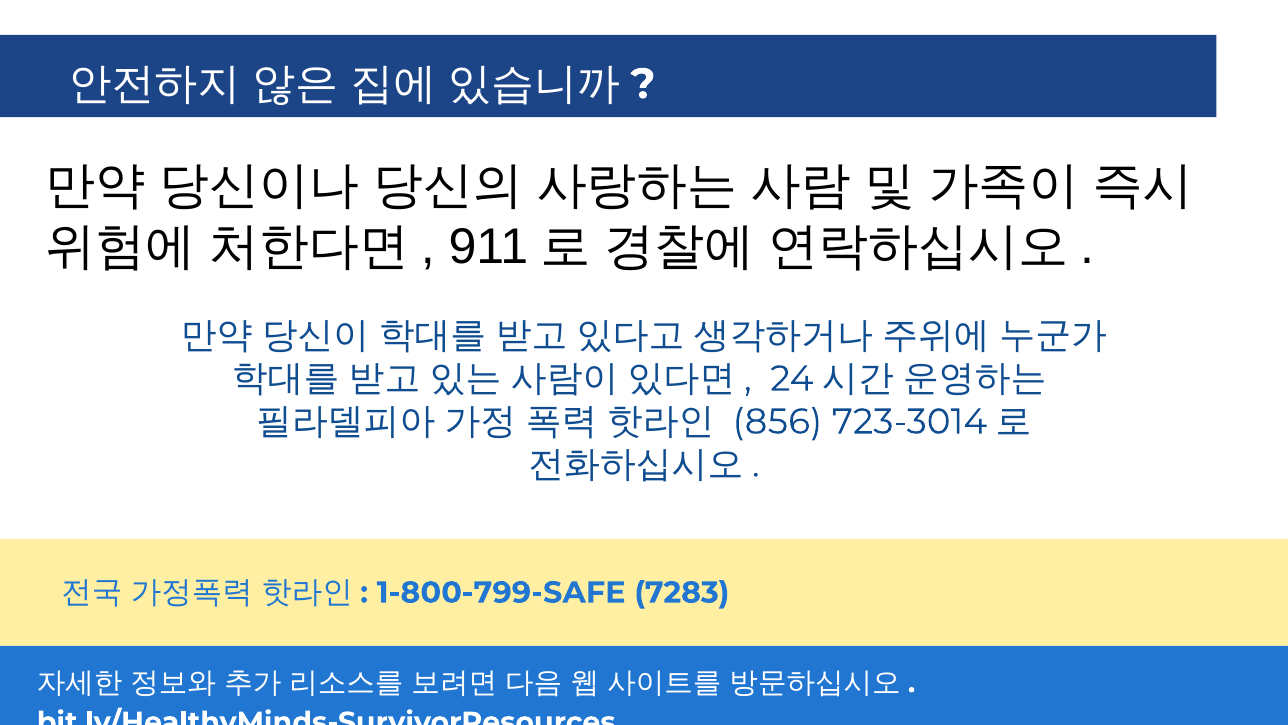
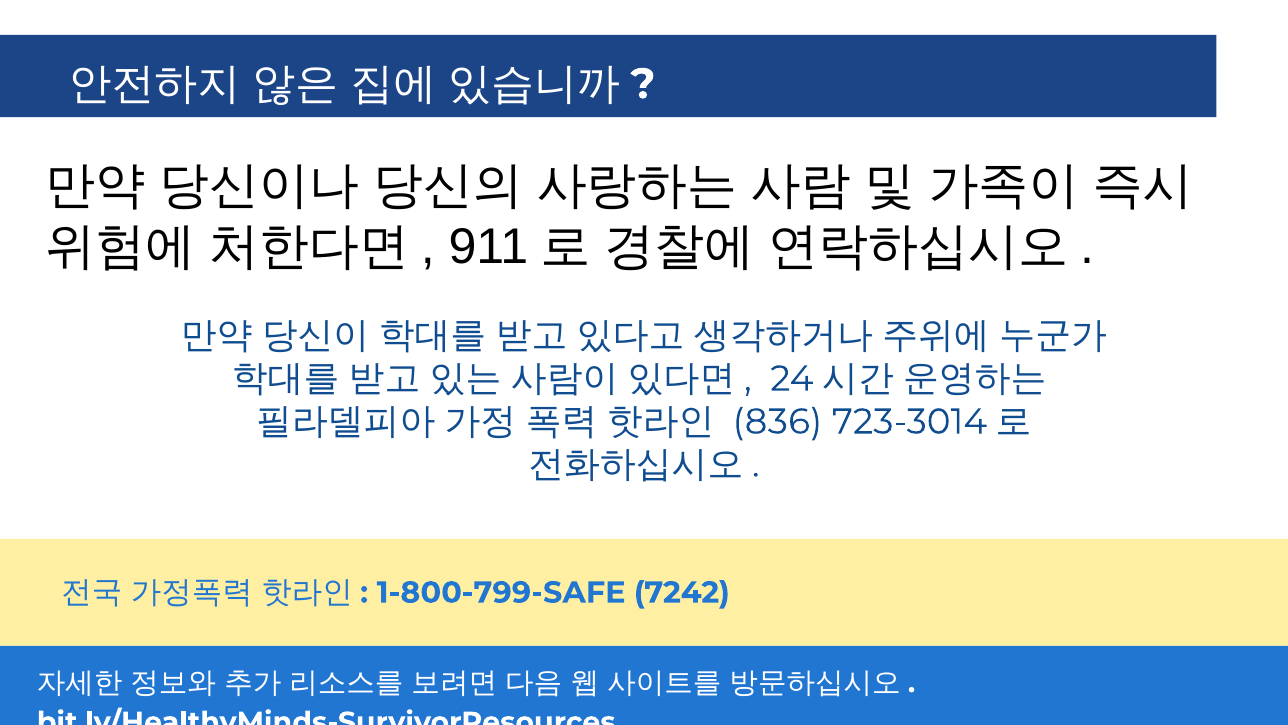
856: 856 -> 836 (777, 421)
7283: 7283 -> 7242 (682, 592)
